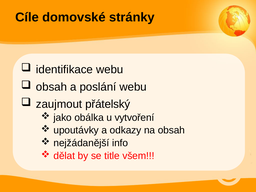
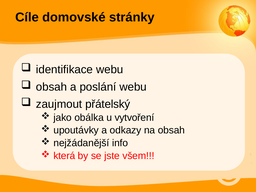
dělat: dělat -> která (64, 156)
title: title -> jste (112, 156)
